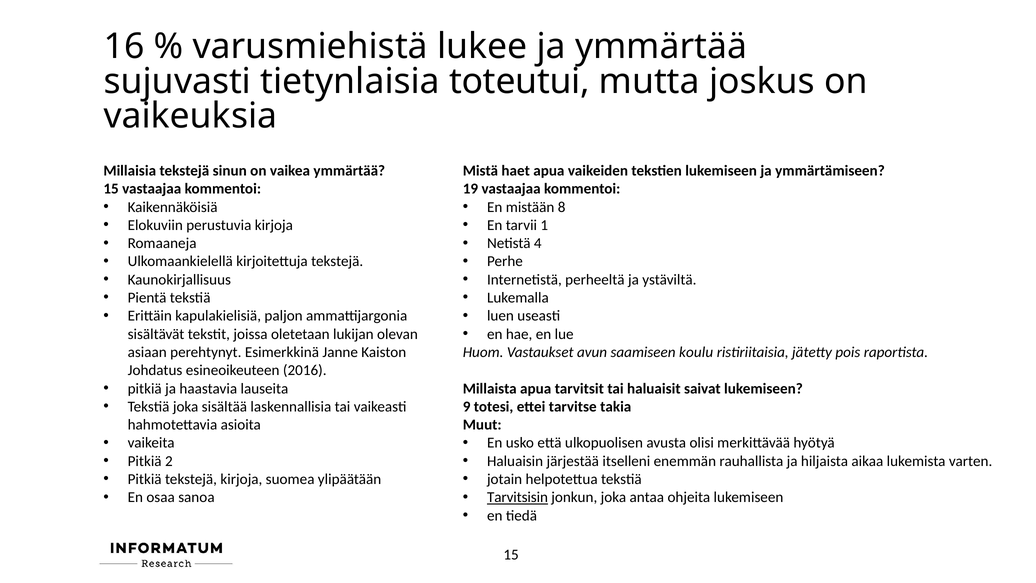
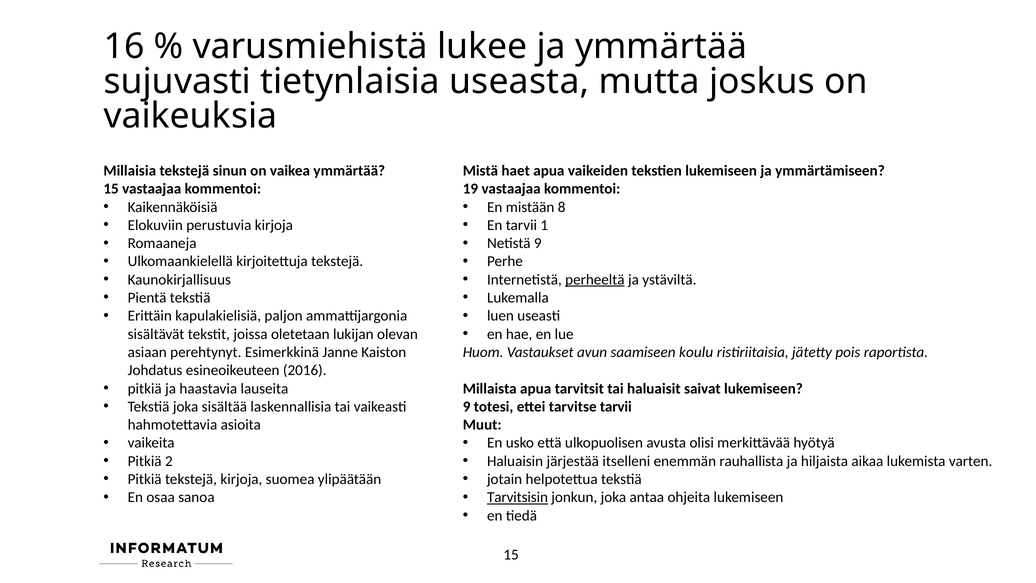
toteutui: toteutui -> useasta (519, 81)
Netistä 4: 4 -> 9 (538, 243)
perheeltä underline: none -> present (595, 280)
tarvitse takia: takia -> tarvii (616, 407)
